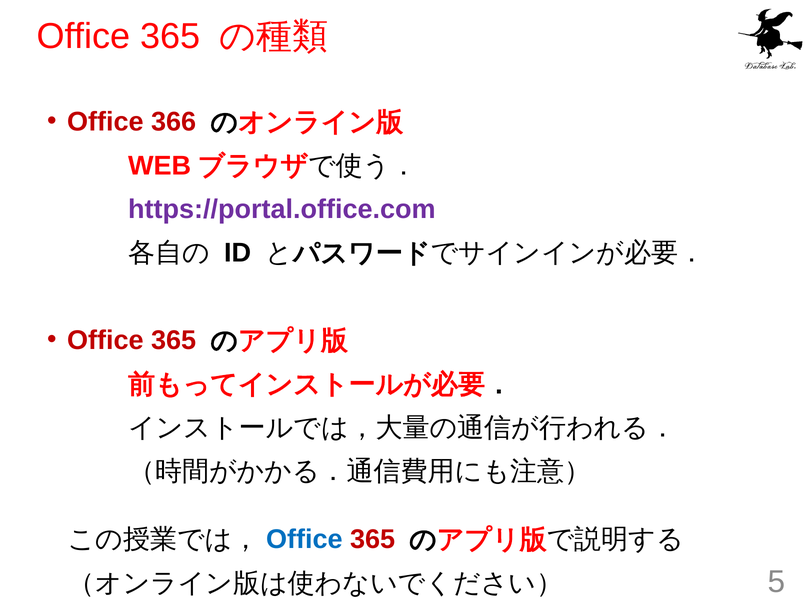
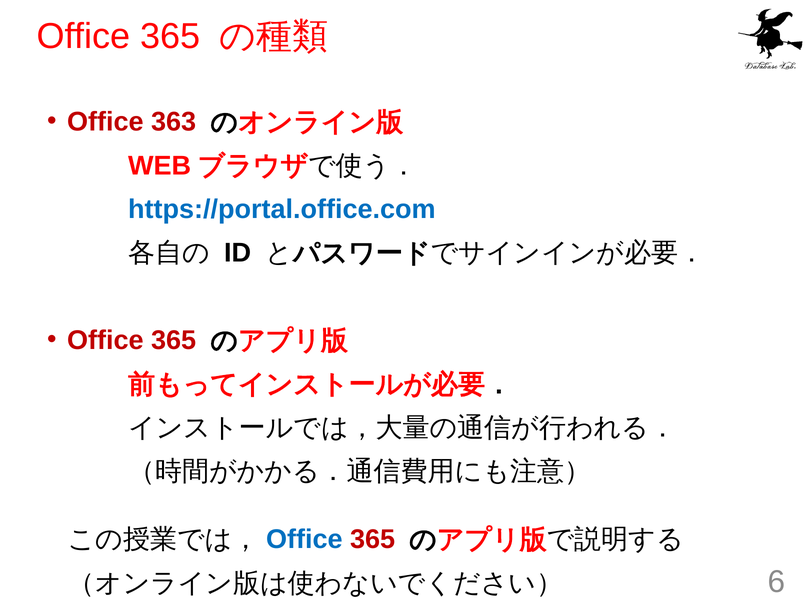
366: 366 -> 363 (174, 122)
https://portal.office.com colour: purple -> blue (282, 209)
5: 5 -> 6 (776, 582)
